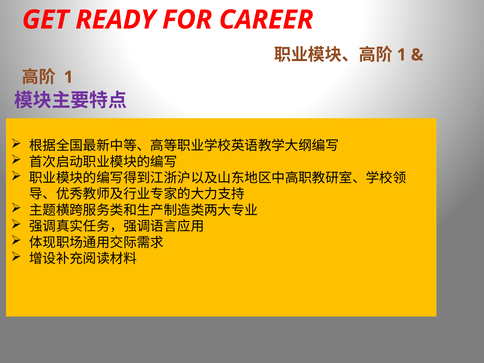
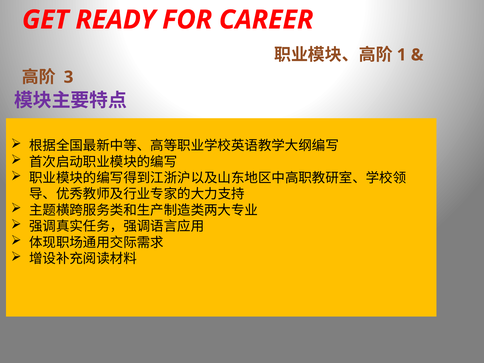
1: 1 -> 3 (69, 77)
